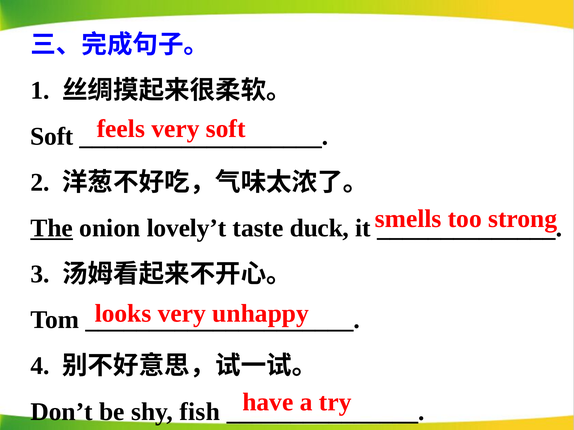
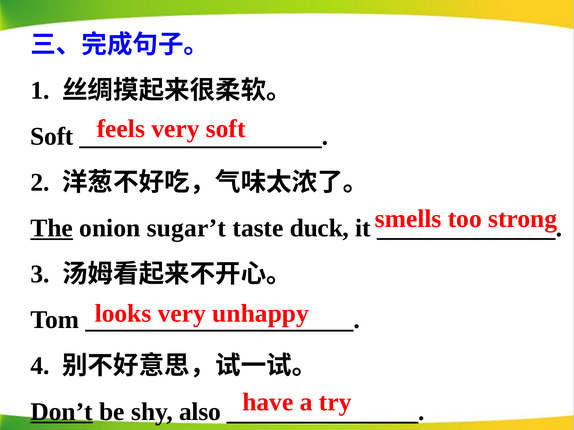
lovely’t: lovely’t -> sugar’t (186, 228)
Don’t underline: none -> present (62, 412)
fish: fish -> also (200, 412)
